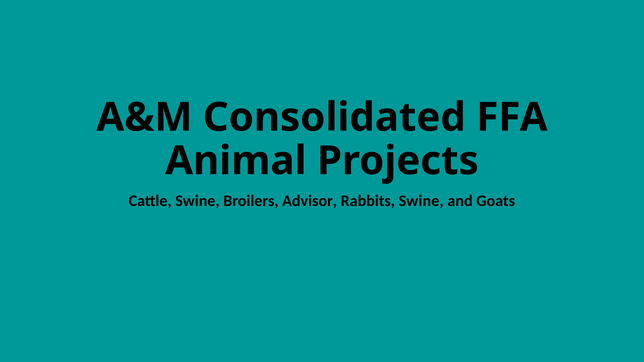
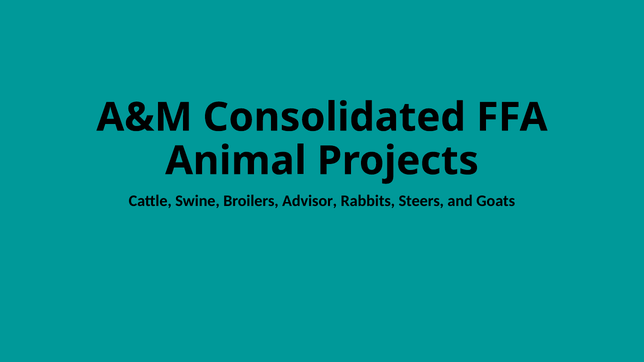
Rabbits Swine: Swine -> Steers (421, 201)
